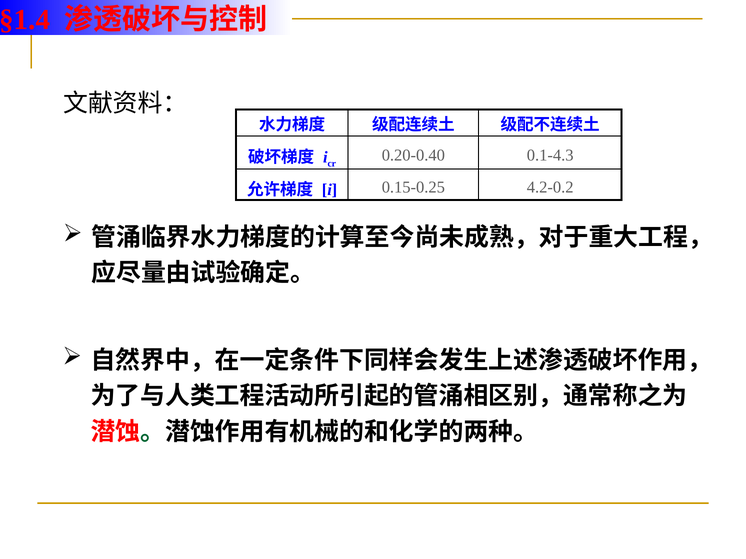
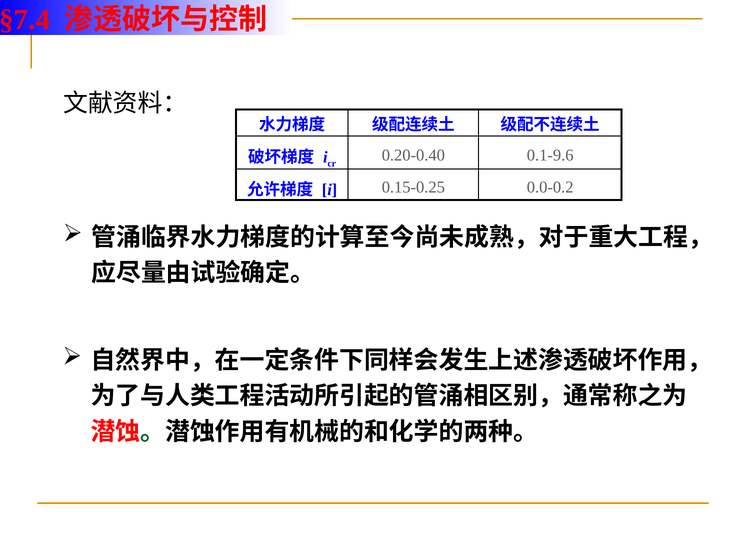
§1.4: §1.4 -> §7.4 (25, 20)
0.1-4.3: 0.1-4.3 -> 0.1-9.6 (550, 156)
4.2-0.2: 4.2-0.2 -> 0.0-0.2 (550, 188)
